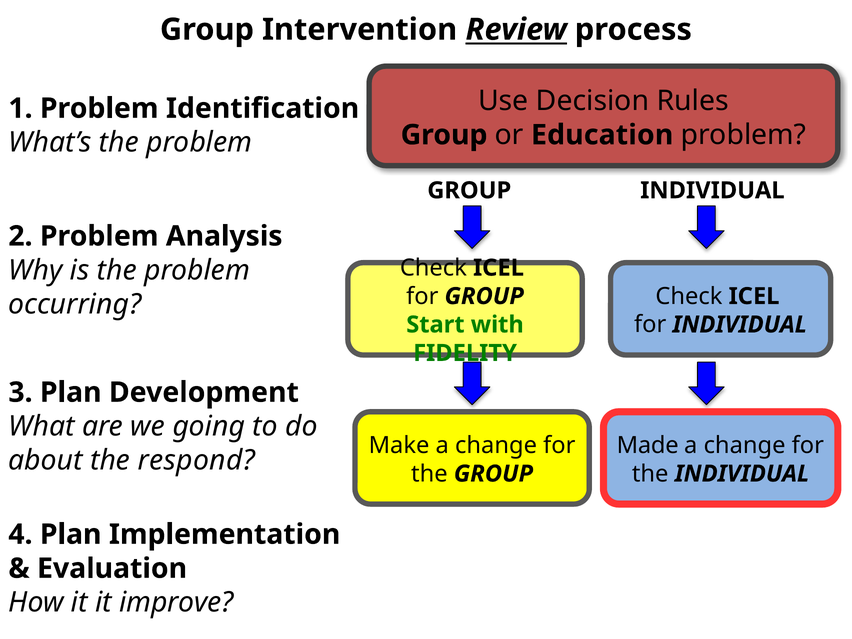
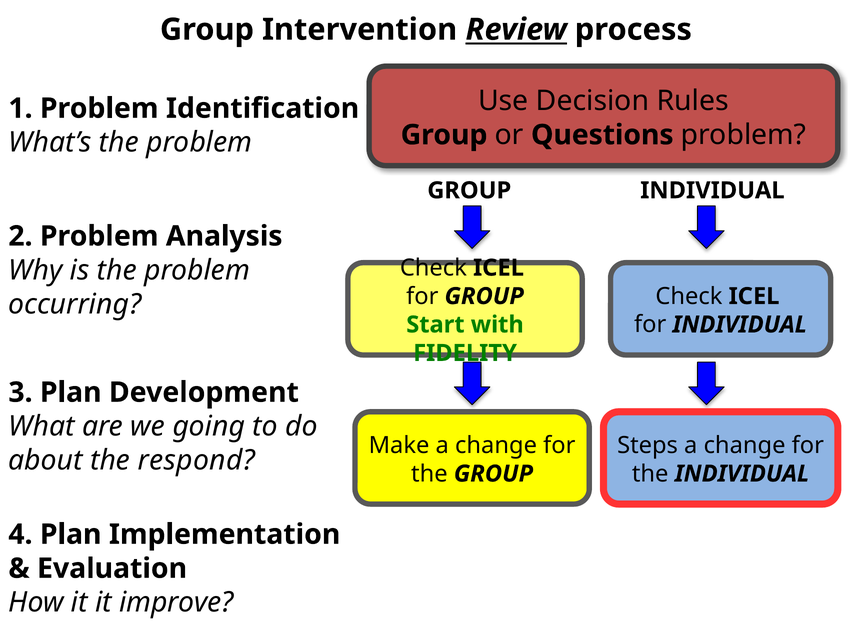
Education: Education -> Questions (602, 135)
Made: Made -> Steps (648, 445)
